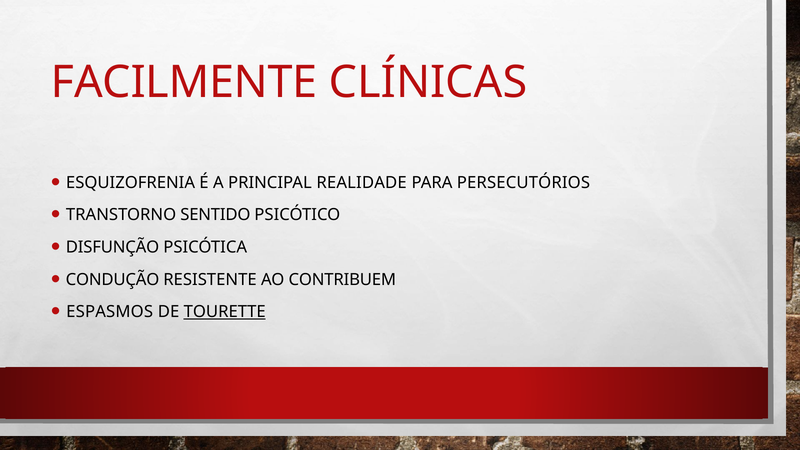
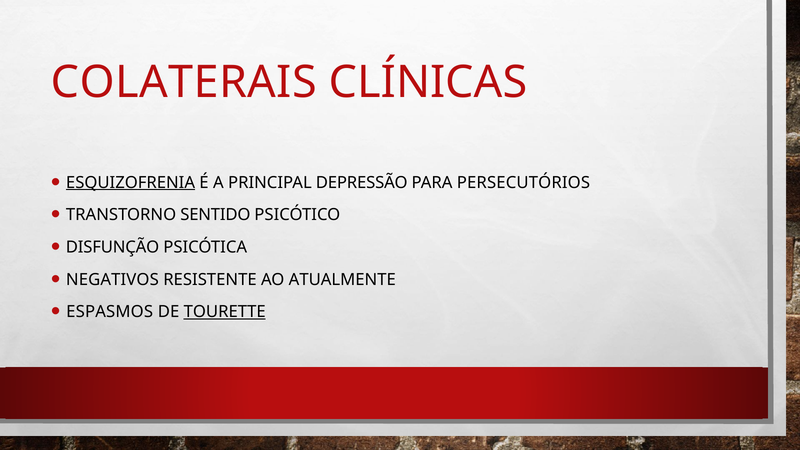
FACILMENTE: FACILMENTE -> COLATERAIS (184, 83)
ESQUIZOFRENIA underline: none -> present (131, 183)
REALIDADE: REALIDADE -> DEPRESSÃO (362, 183)
CONDUÇÃO: CONDUÇÃO -> NEGATIVOS (112, 280)
CONTRIBUEM: CONTRIBUEM -> ATUALMENTE (342, 280)
